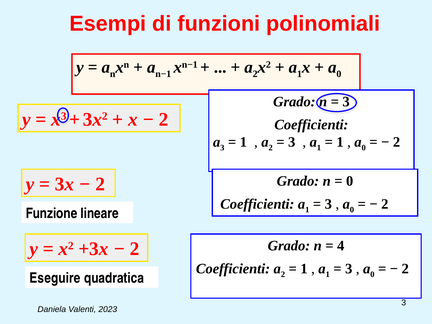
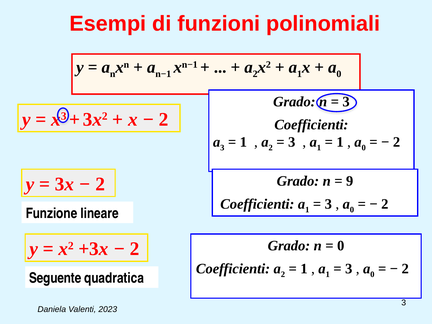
0: 0 -> 9 (350, 181)
4: 4 -> 0 (341, 246)
Eseguire: Eseguire -> Seguente (55, 278)
